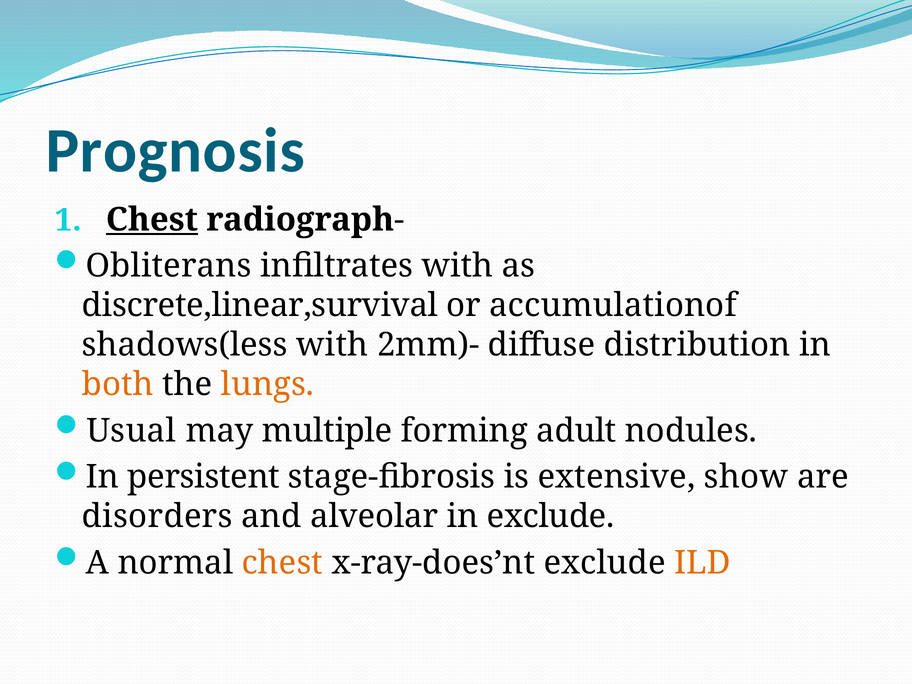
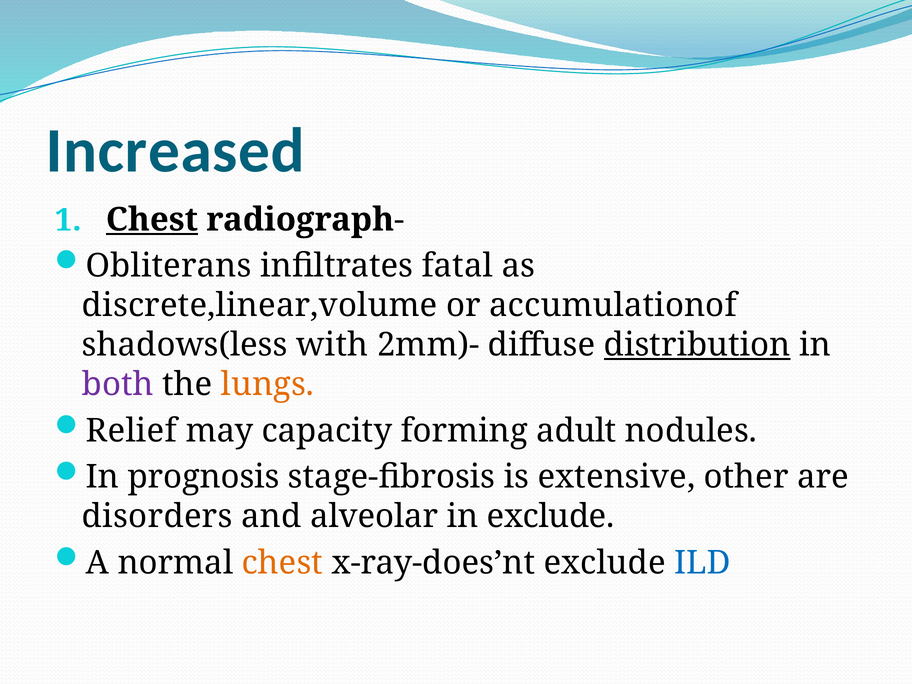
Prognosis: Prognosis -> Increased (175, 151)
infiltrates with: with -> fatal (457, 266)
discrete,linear,survival: discrete,linear,survival -> discrete,linear,volume (260, 305)
distribution underline: none -> present (697, 345)
both colour: orange -> purple (118, 385)
Usual: Usual -> Relief (131, 431)
multiple: multiple -> capacity (327, 431)
persistent: persistent -> prognosis (204, 477)
show: show -> other (746, 477)
ILD colour: orange -> blue (702, 563)
